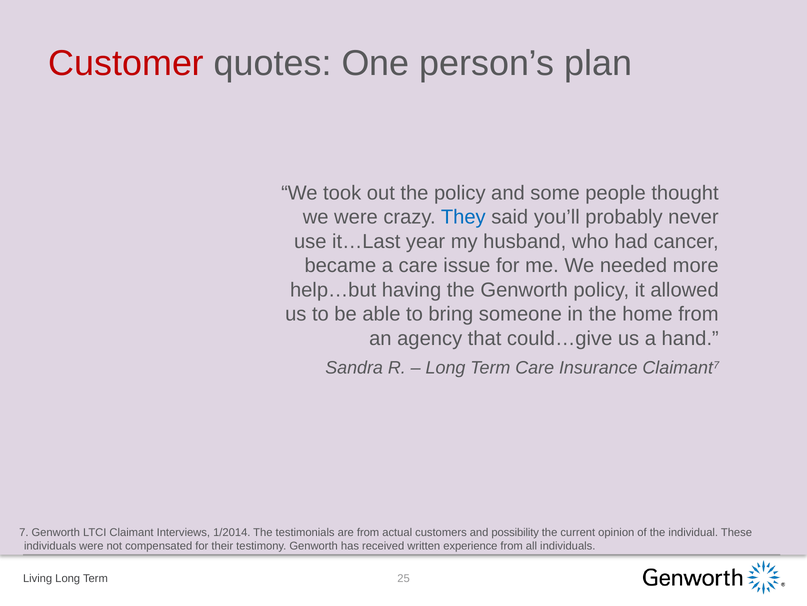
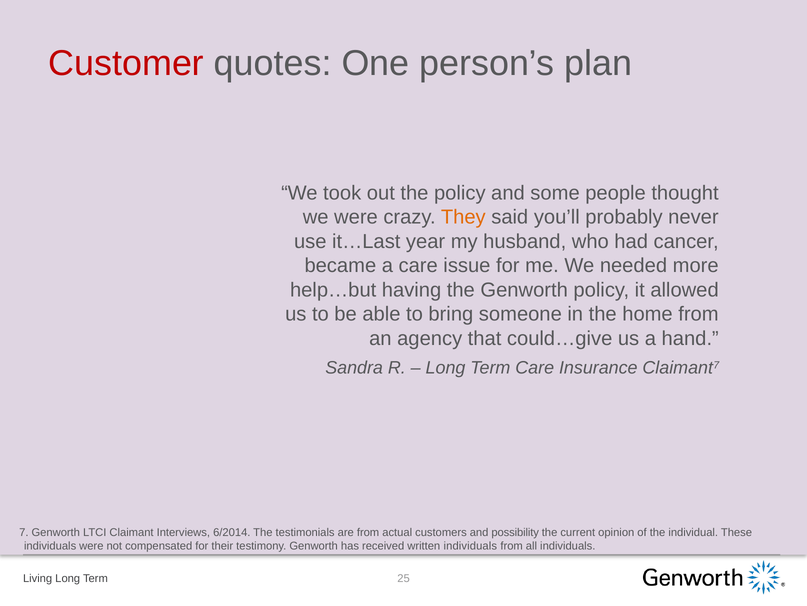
They colour: blue -> orange (463, 217)
1/2014: 1/2014 -> 6/2014 (232, 532)
written experience: experience -> individuals (470, 545)
